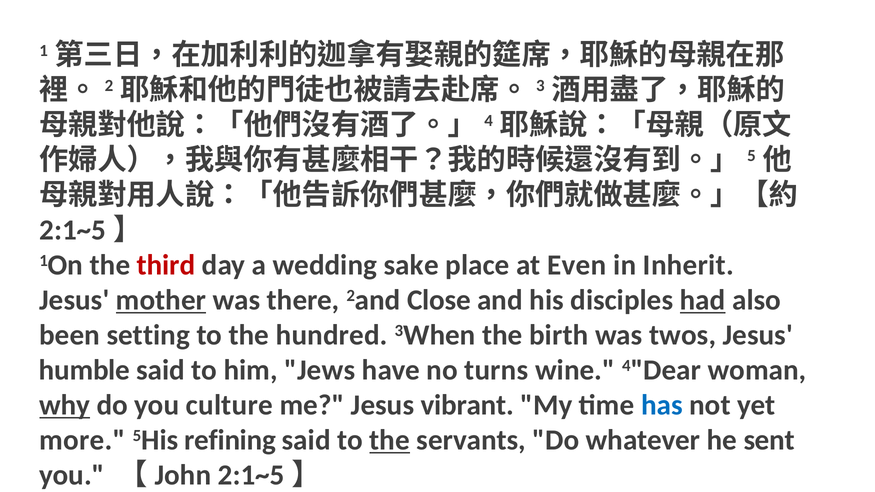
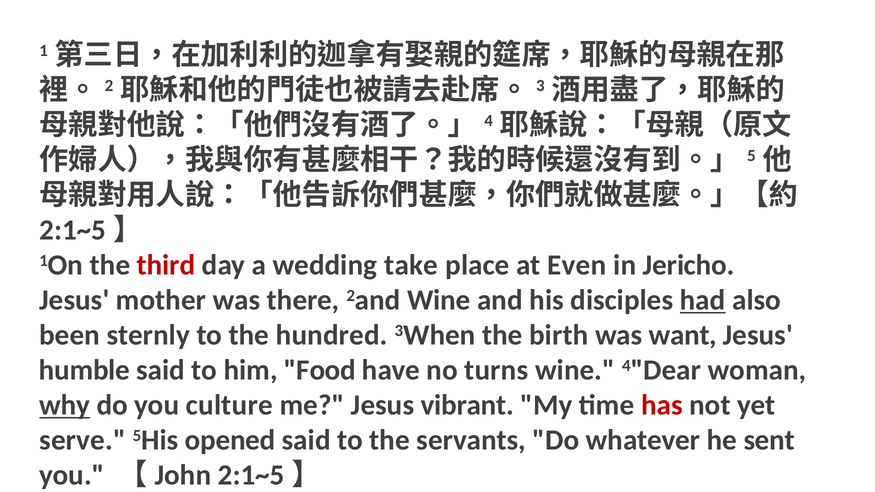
sake: sake -> take (411, 265)
Inherit: Inherit -> Jericho (689, 265)
mother underline: present -> none (161, 300)
2and Close: Close -> Wine (439, 300)
setting: setting -> sternly (148, 335)
twos: twos -> want (683, 335)
Jews: Jews -> Food (320, 370)
has colour: blue -> red (662, 405)
more: more -> serve (83, 440)
refining: refining -> opened (230, 440)
the underline: present -> none (390, 440)
